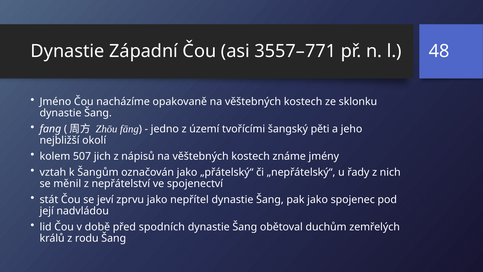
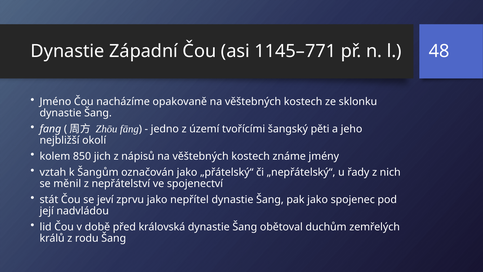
3557–771: 3557–771 -> 1145–771 (295, 51)
507: 507 -> 850 (82, 156)
spodních: spodních -> královská (162, 227)
